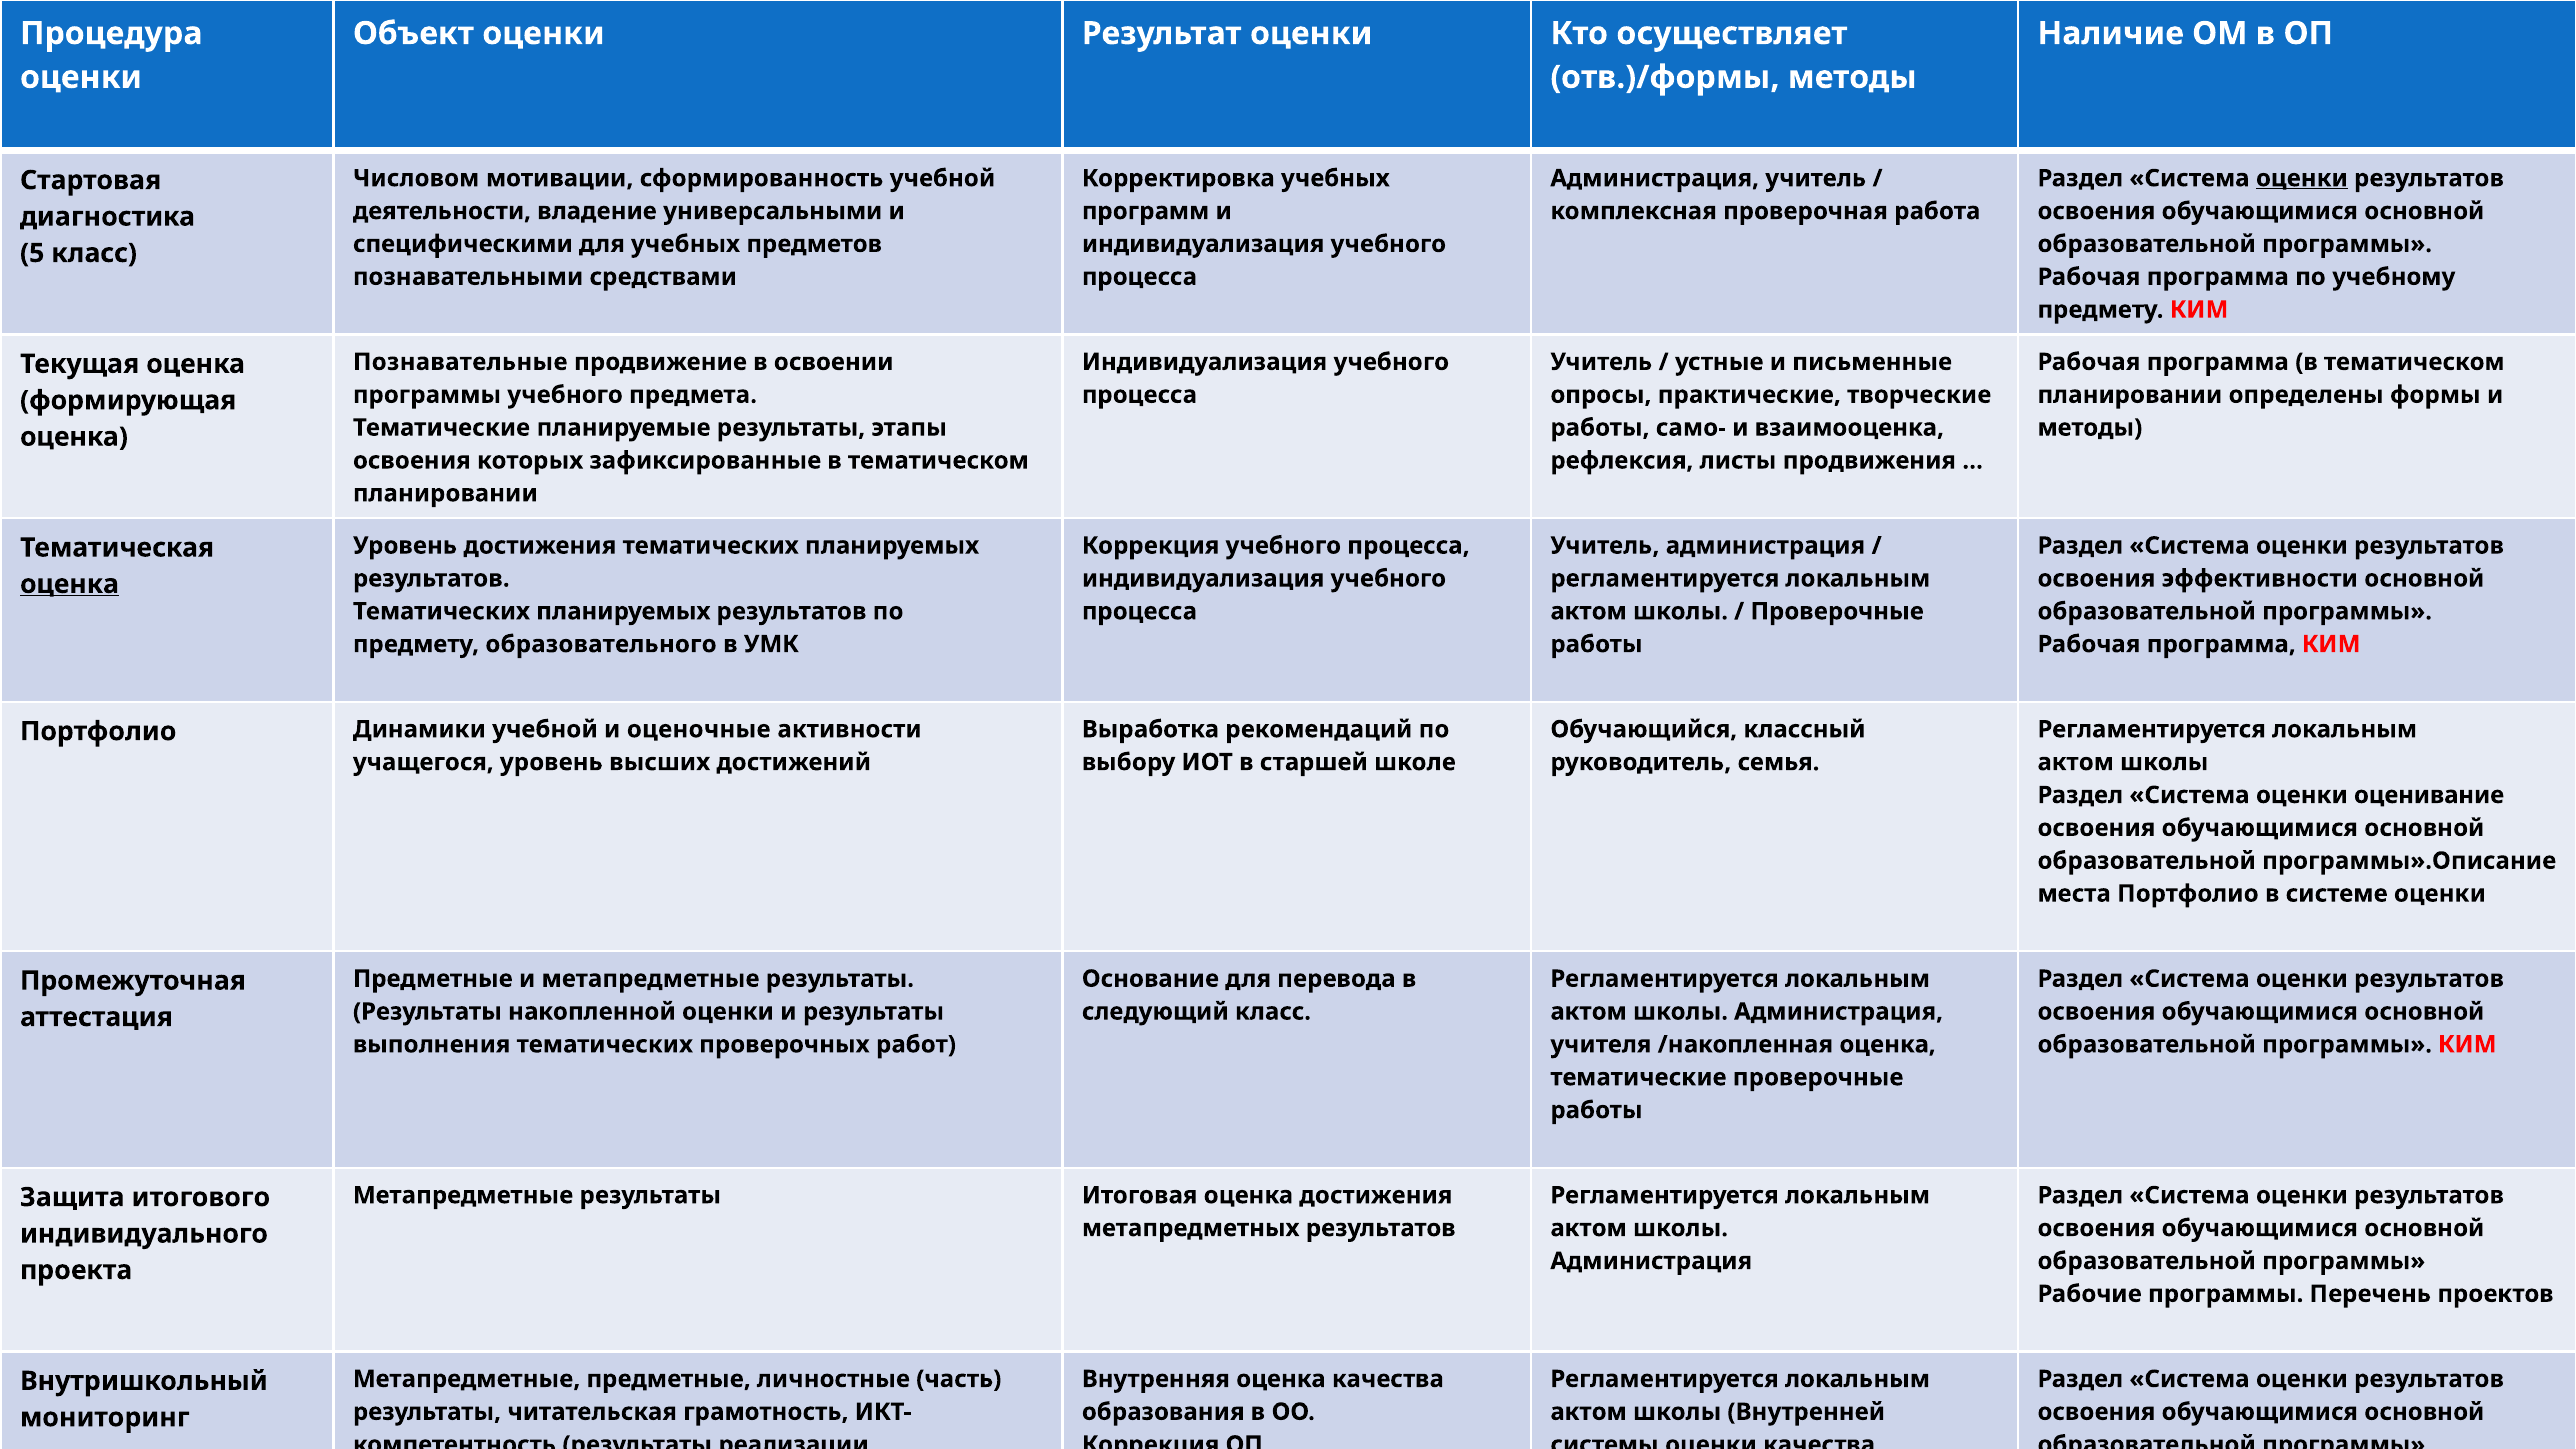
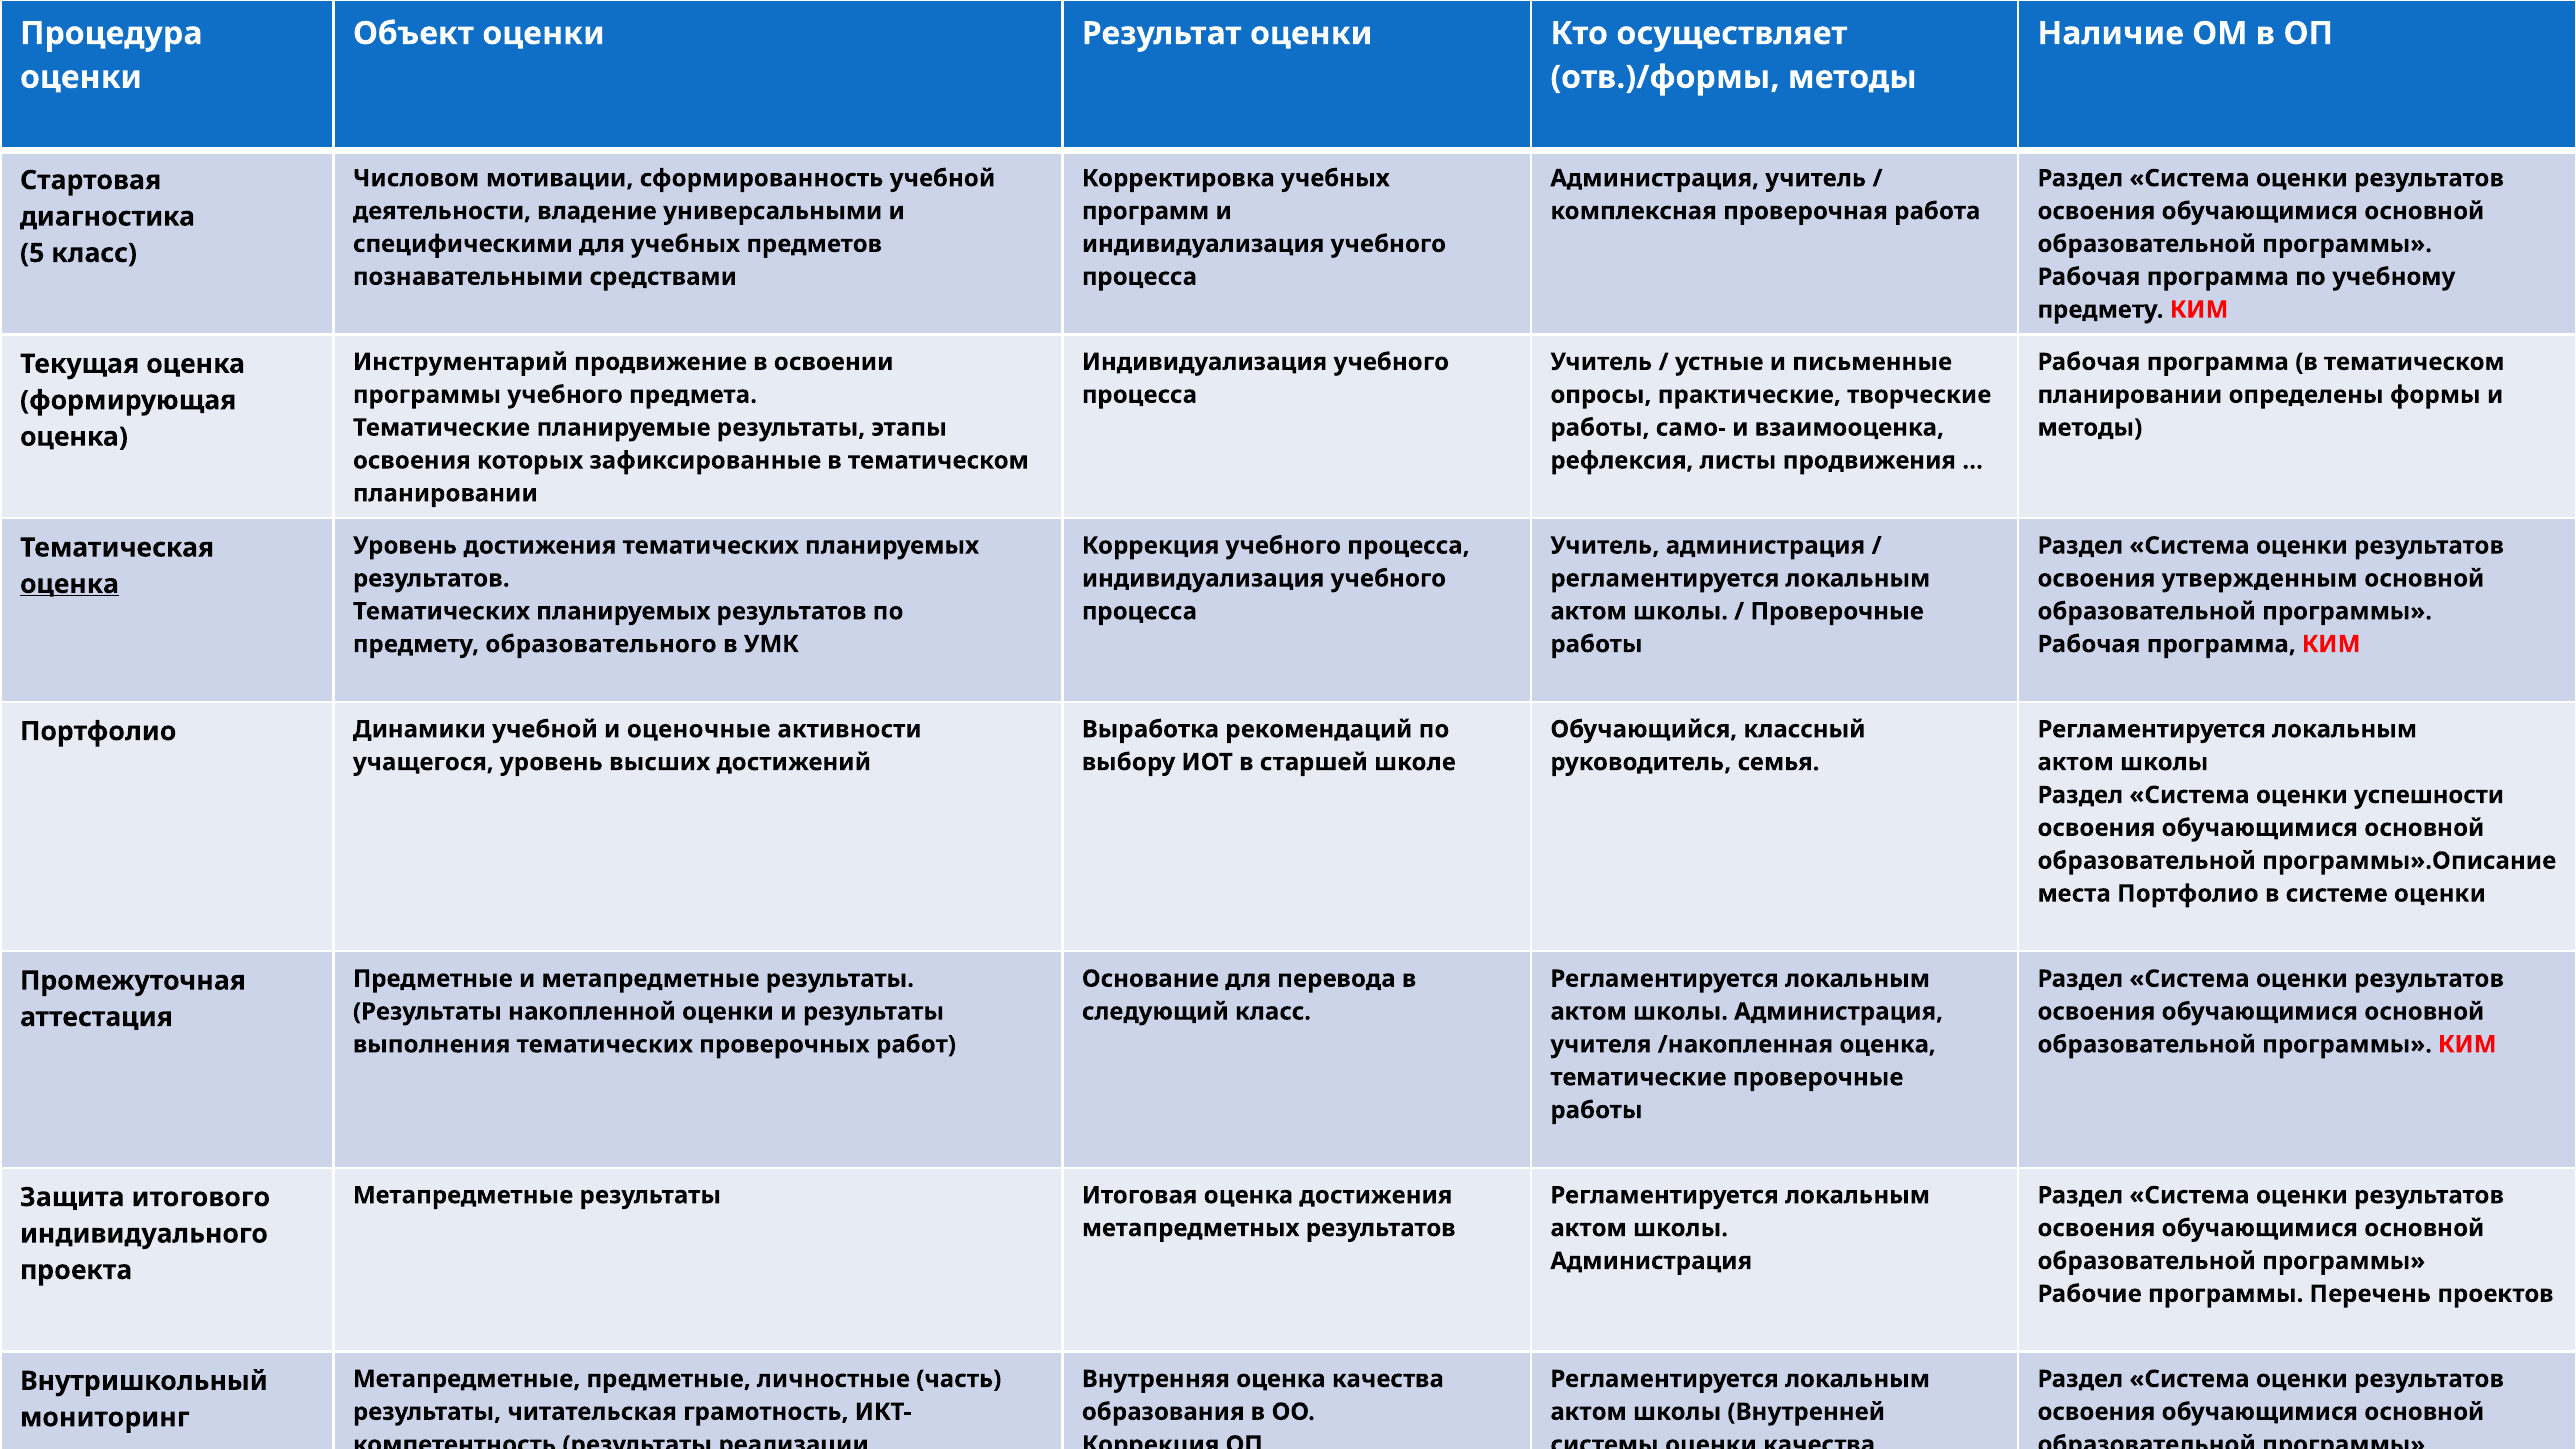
оценки underline: present -> none (2302, 178)
Познавательные: Познавательные -> Инструментарий (460, 362)
эффективности: эффективности -> утвержденным (2260, 579)
оценивание: оценивание -> успешности (2429, 795)
